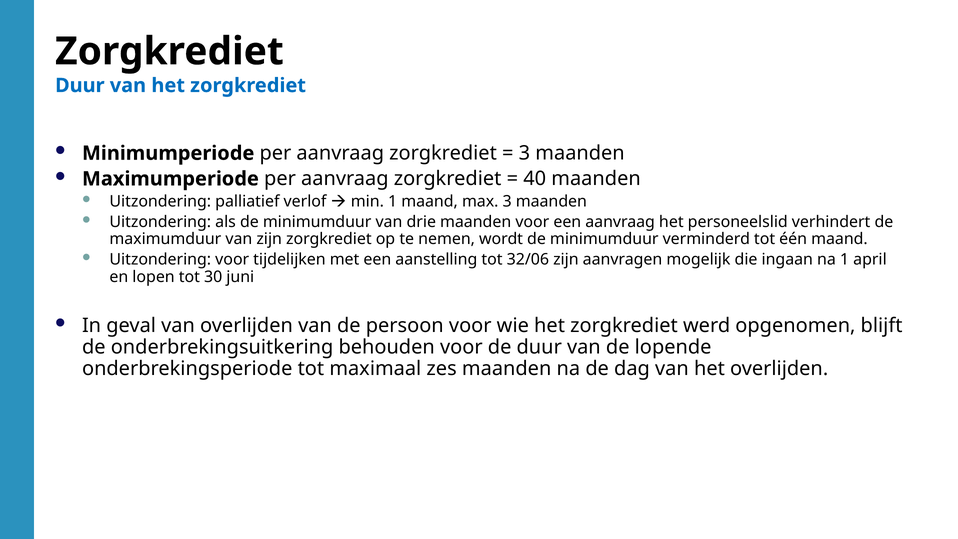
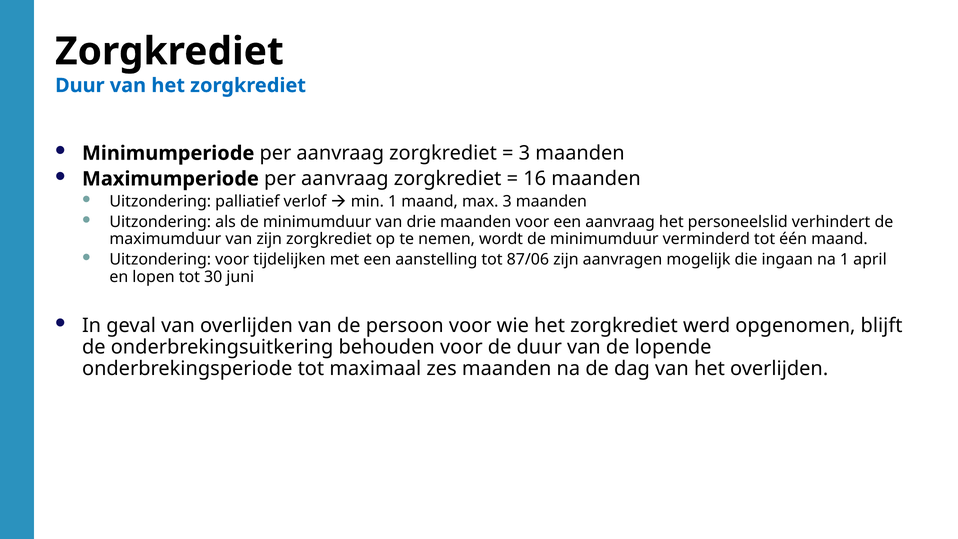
40: 40 -> 16 (535, 179)
32/06: 32/06 -> 87/06 (528, 259)
